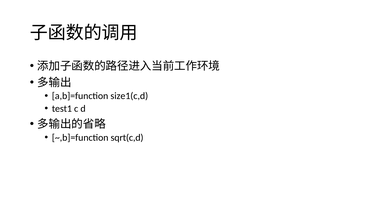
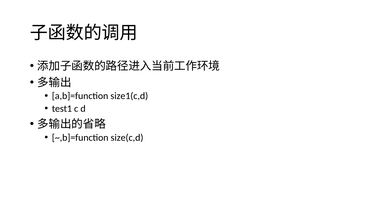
sqrt(c,d: sqrt(c,d -> size(c,d (127, 138)
